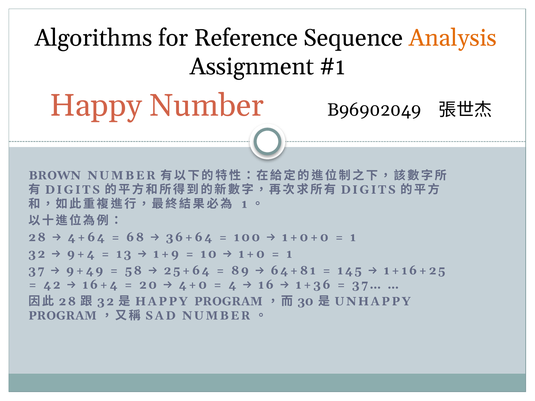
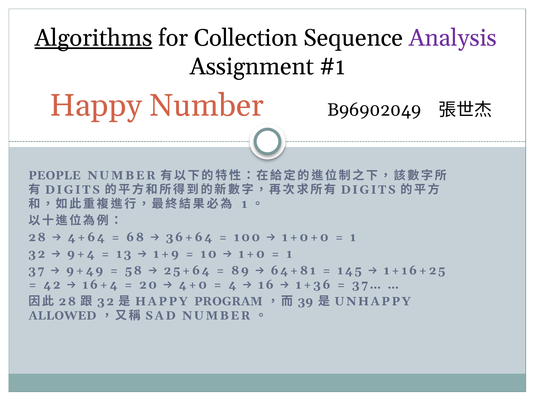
Algorithms underline: none -> present (94, 38)
Reference: Reference -> Collection (246, 38)
Analysis colour: orange -> purple (453, 38)
BROWN: BROWN -> PEOPLE (55, 176)
30: 30 -> 39 (305, 302)
PROGRAM: PROGRAM -> ALLOWED (62, 316)
